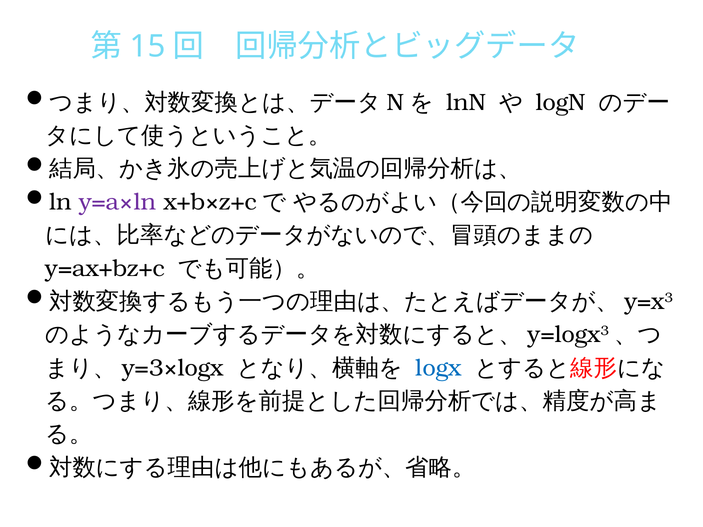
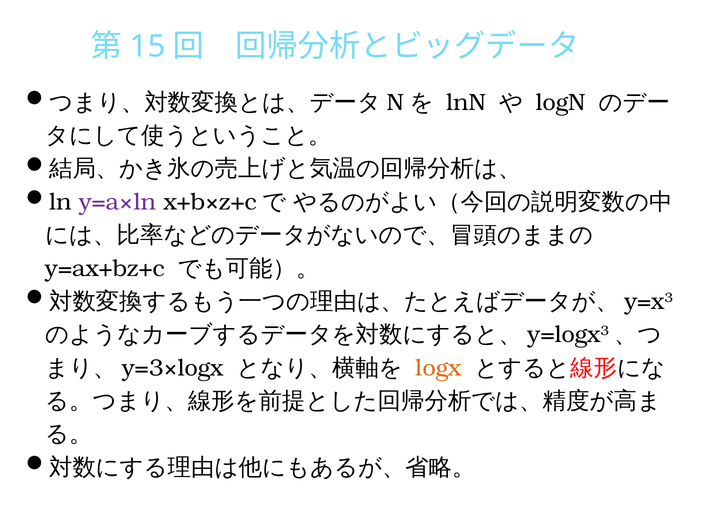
logx colour: blue -> orange (438, 368)
